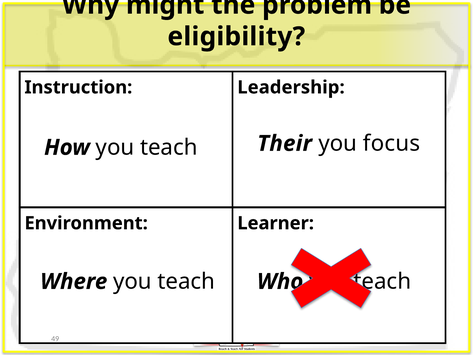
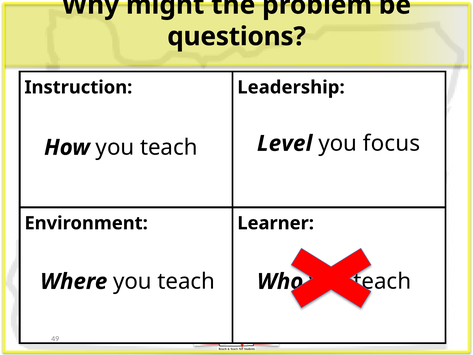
eligibility: eligibility -> questions (237, 37)
Their: Their -> Level (285, 143)
